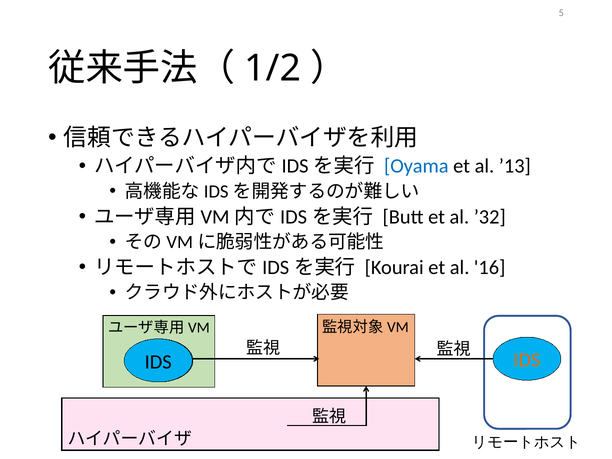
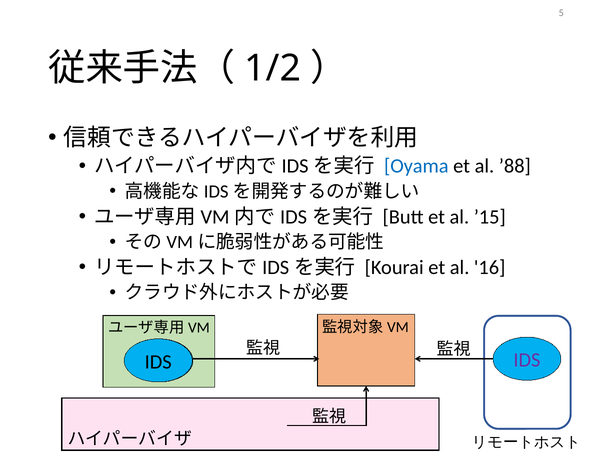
’13: ’13 -> ’88 (515, 166)
’32: ’32 -> ’15 (490, 217)
IDS colour: orange -> purple (527, 360)
